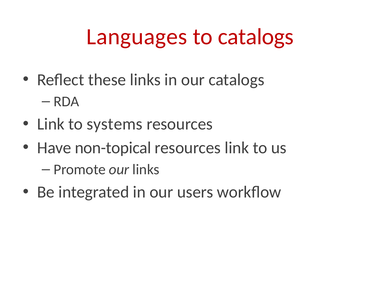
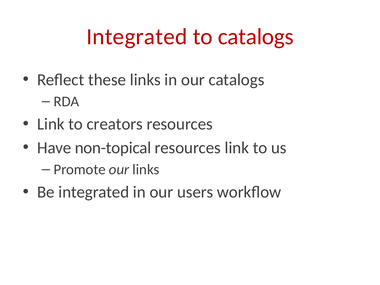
Languages: Languages -> Integrated (137, 37)
systems: systems -> creators (115, 124)
